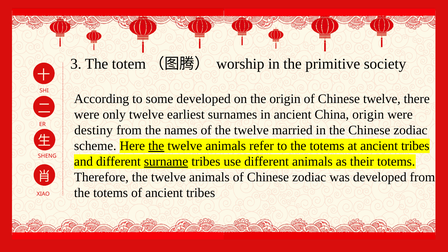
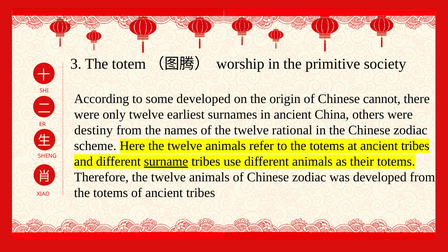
Chinese twelve: twelve -> cannot (382, 99)
China origin: origin -> others (368, 115)
married: married -> rational (292, 130)
the underline: present -> none (156, 146)
